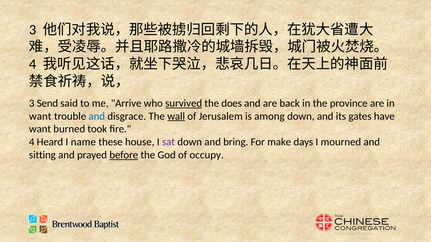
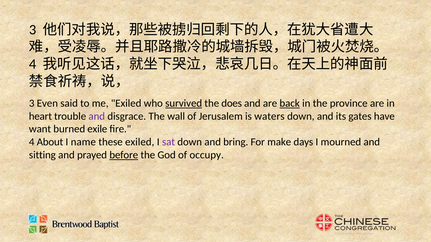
Send: Send -> Even (47, 103)
me Arrive: Arrive -> Exiled (126, 103)
back underline: none -> present (290, 103)
want: want -> heart (40, 116)
and colour: blue -> purple (97, 116)
wall underline: present -> none (176, 116)
among: among -> waters (269, 116)
took: took -> exile (97, 129)
Heard: Heard -> About (50, 142)
these house: house -> exiled (140, 142)
